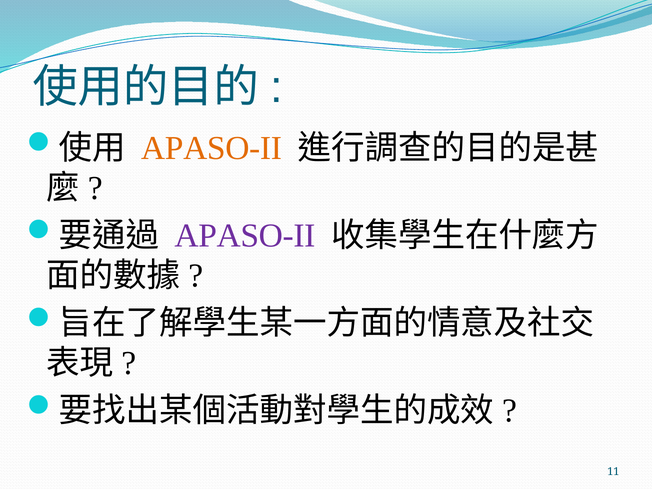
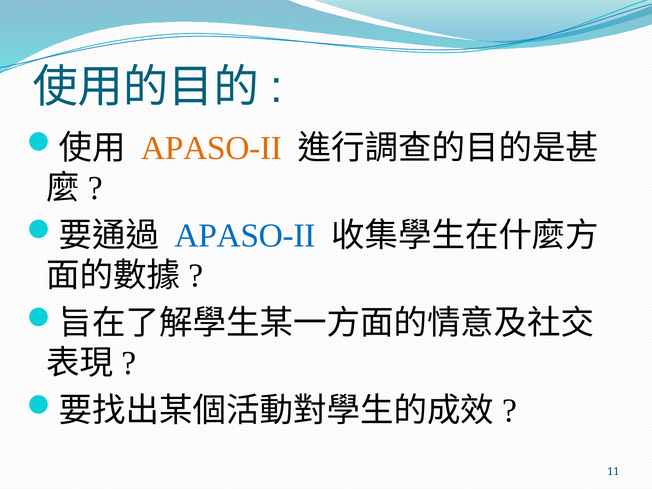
APASO-II colour: purple -> blue (245, 236)
